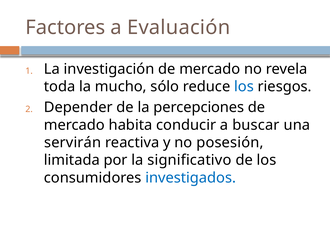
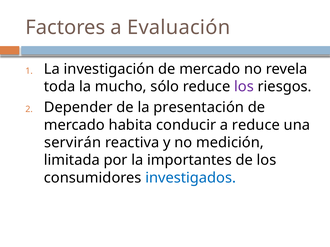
los colour: blue -> purple (244, 87)
percepciones: percepciones -> presentación (199, 108)
a buscar: buscar -> reduce (256, 125)
posesión: posesión -> medición (230, 143)
significativo: significativo -> importantes (189, 160)
